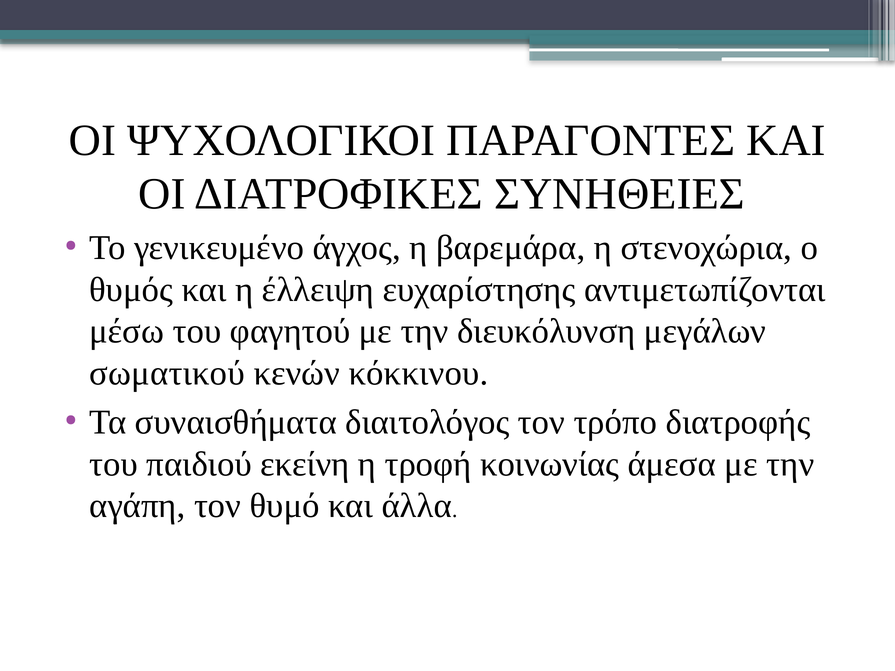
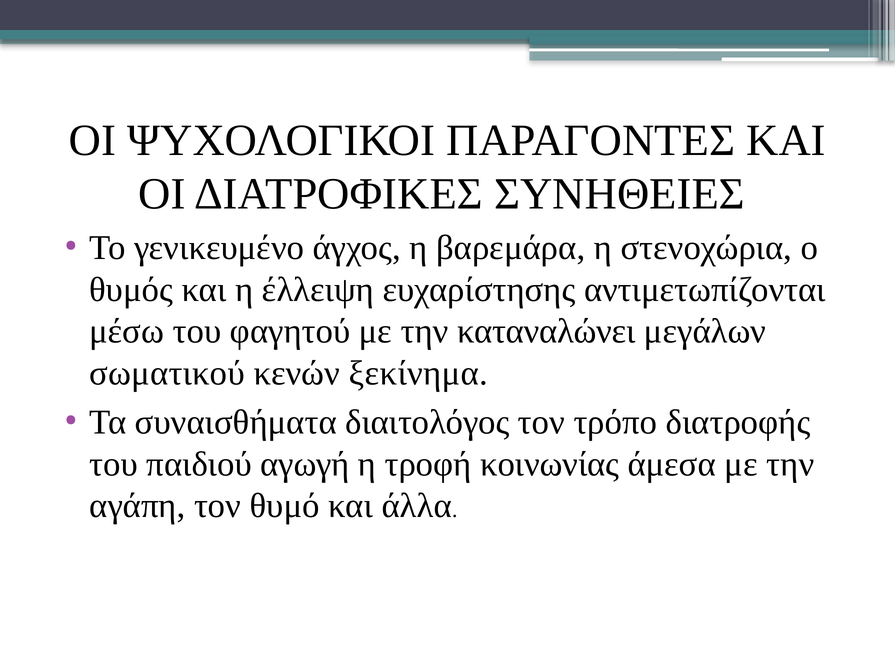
διευκόλυνση: διευκόλυνση -> καταναλώνει (546, 331)
κόκκινου: κόκκινου -> ξεκίνημα (419, 373)
εκείνη: εκείνη -> αγωγή (305, 464)
